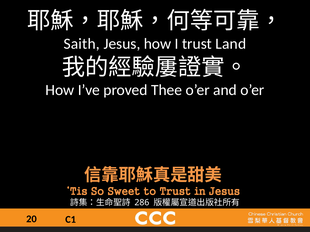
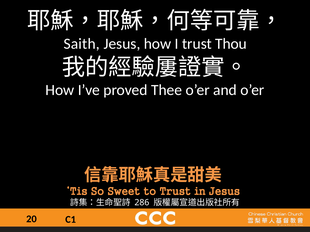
Land: Land -> Thou (231, 44)
